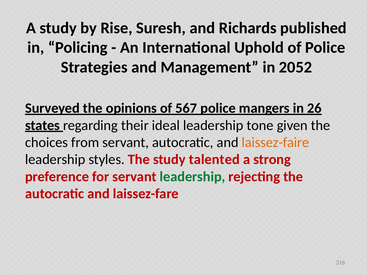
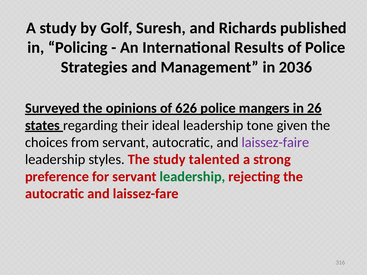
Rise: Rise -> Golf (117, 28)
Uphold: Uphold -> Results (259, 48)
2052: 2052 -> 2036 (296, 67)
567: 567 -> 626 (186, 108)
laissez-faire colour: orange -> purple (275, 143)
